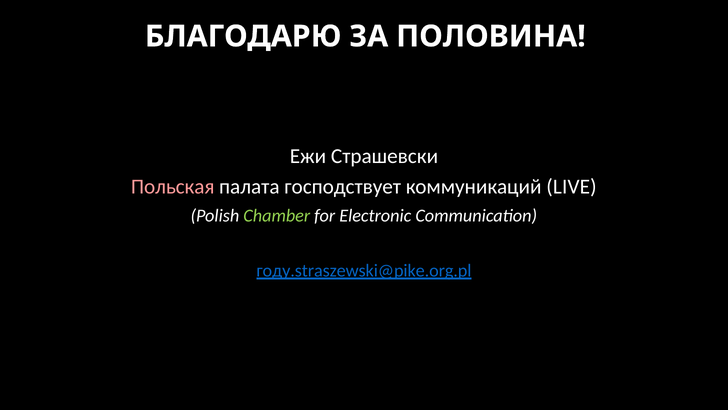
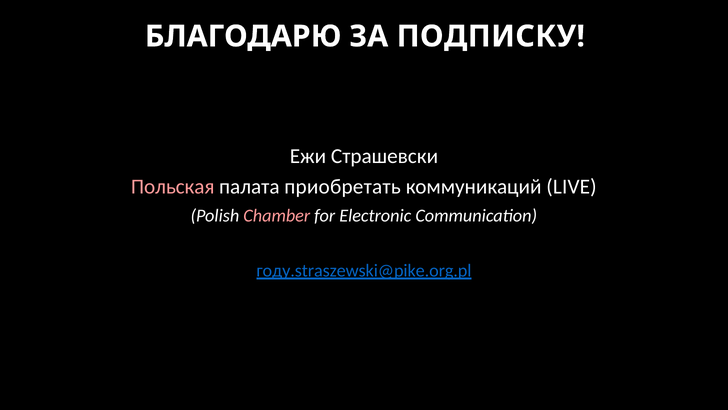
ПОЛОВИНА: ПОЛОВИНА -> ПОДПИСКУ (491, 36)
господствует: господствует -> приобретать (343, 187)
Chamber colour: light green -> pink (277, 216)
